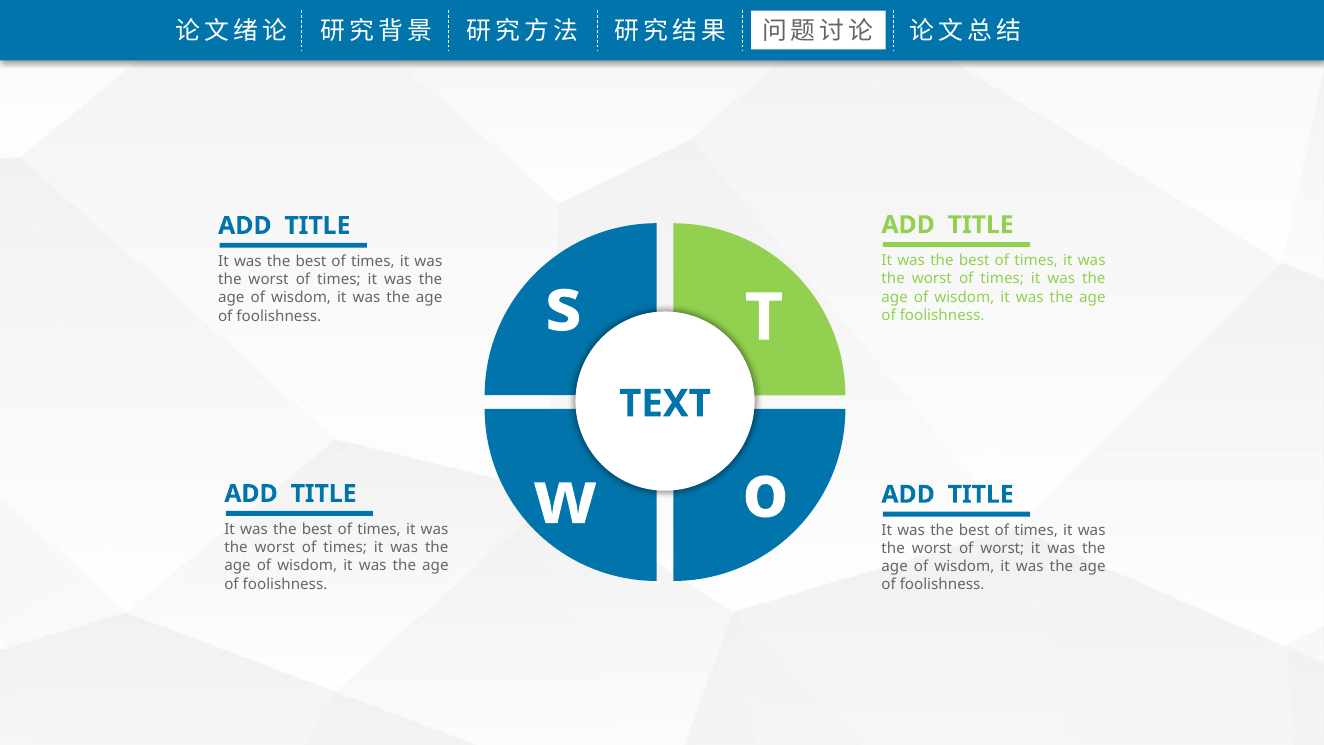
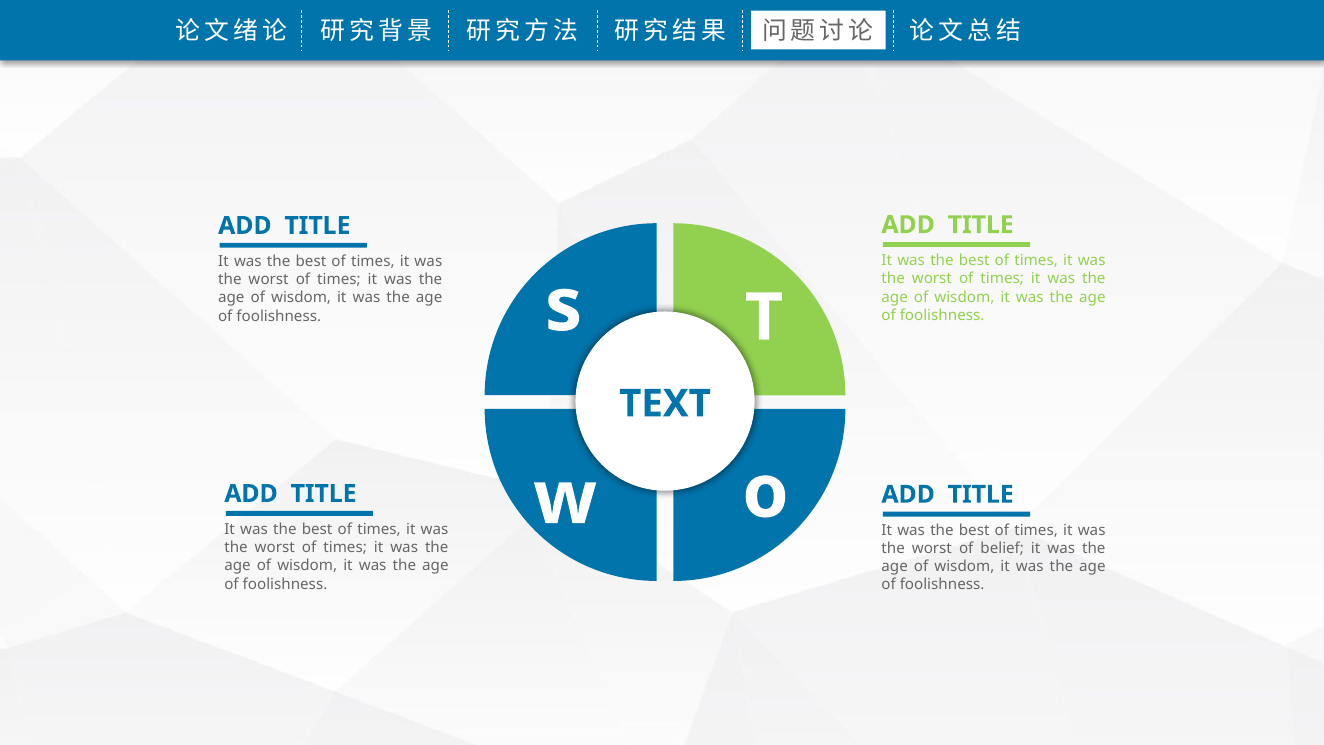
of worst: worst -> belief (1002, 548)
